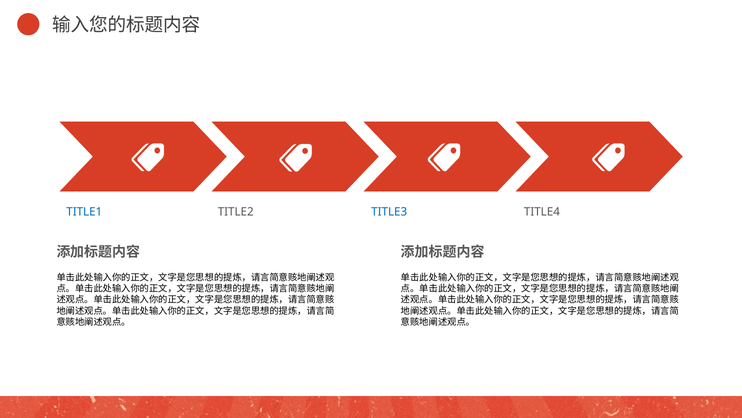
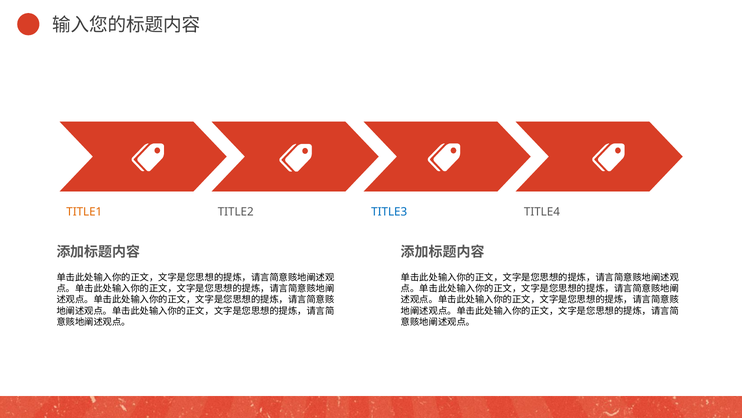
TITLE1 colour: blue -> orange (84, 212)
